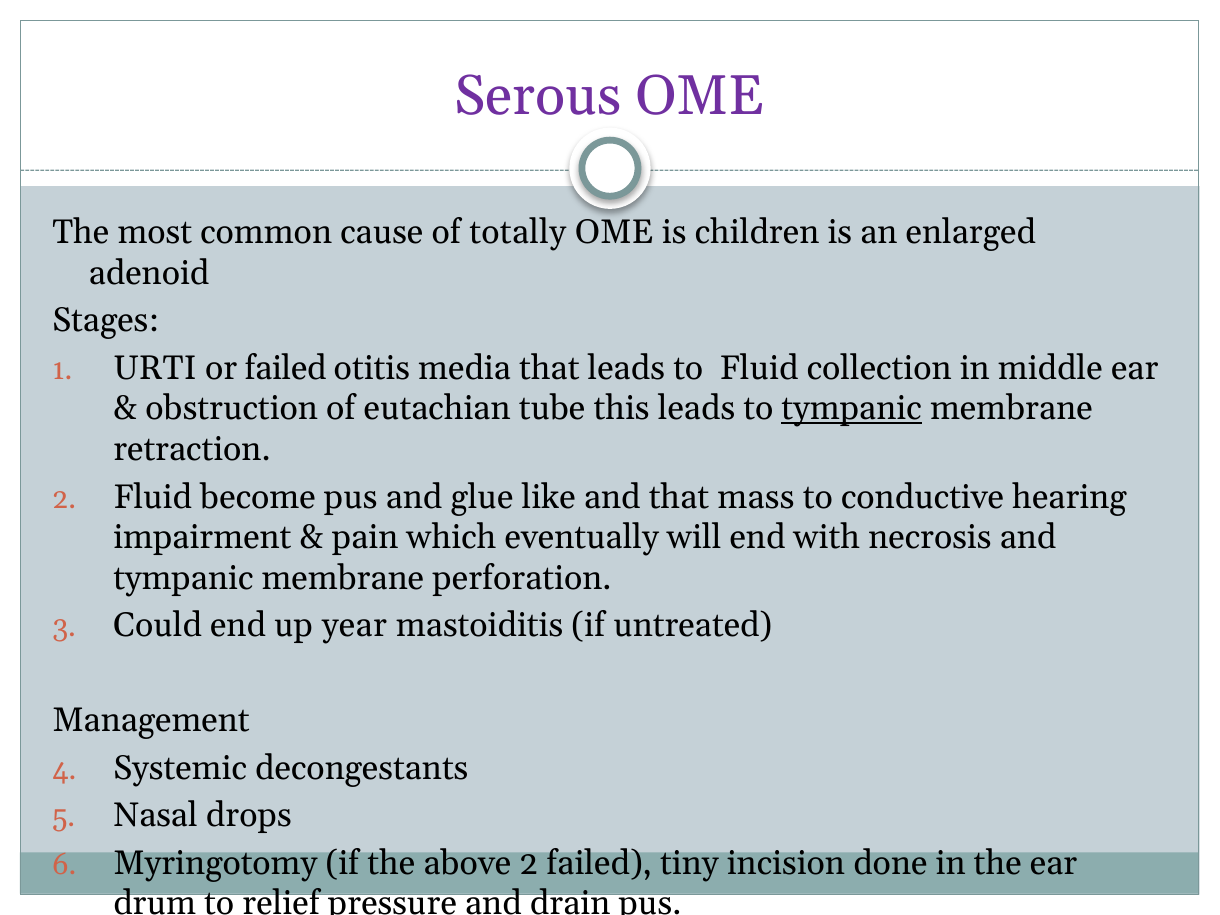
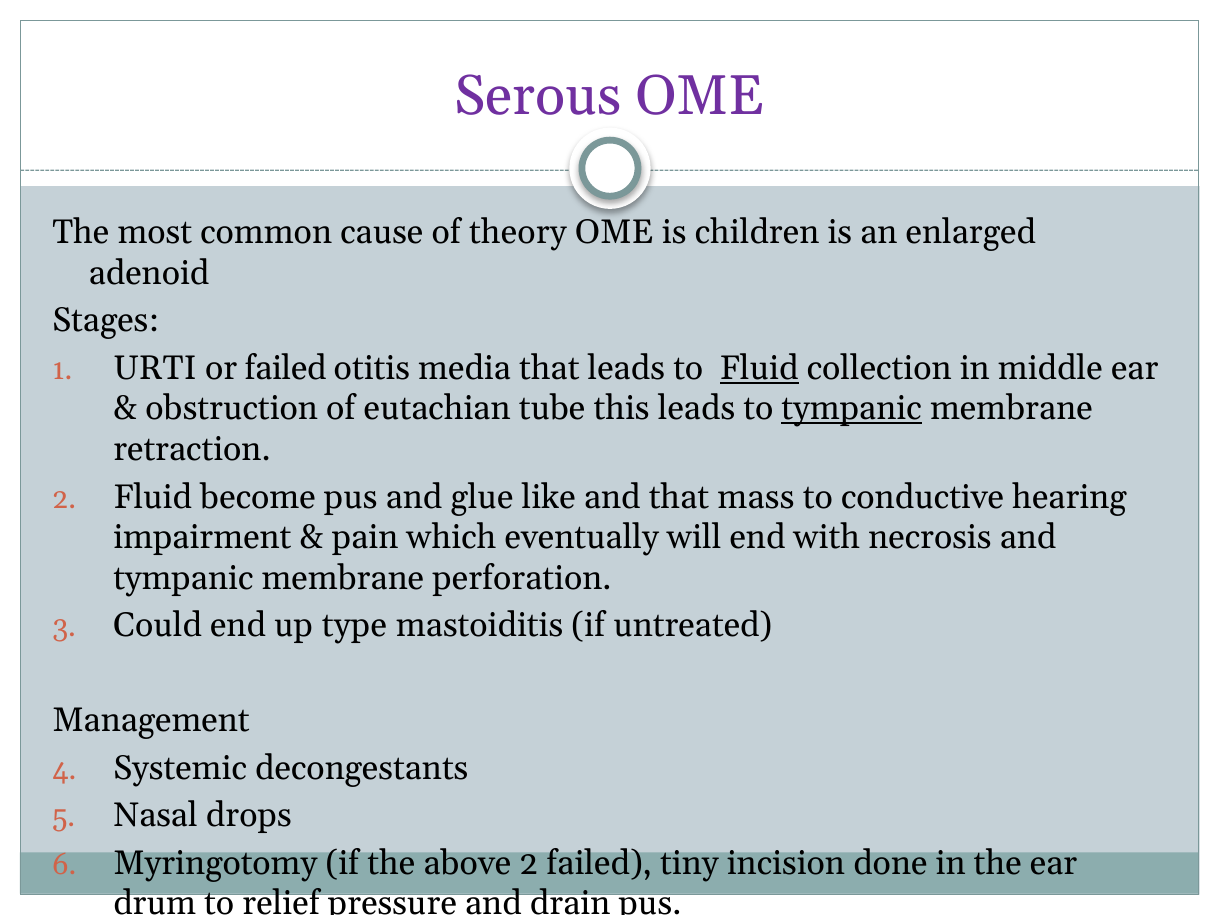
totally: totally -> theory (518, 232)
Fluid underline: none -> present (759, 368)
year: year -> type (354, 626)
